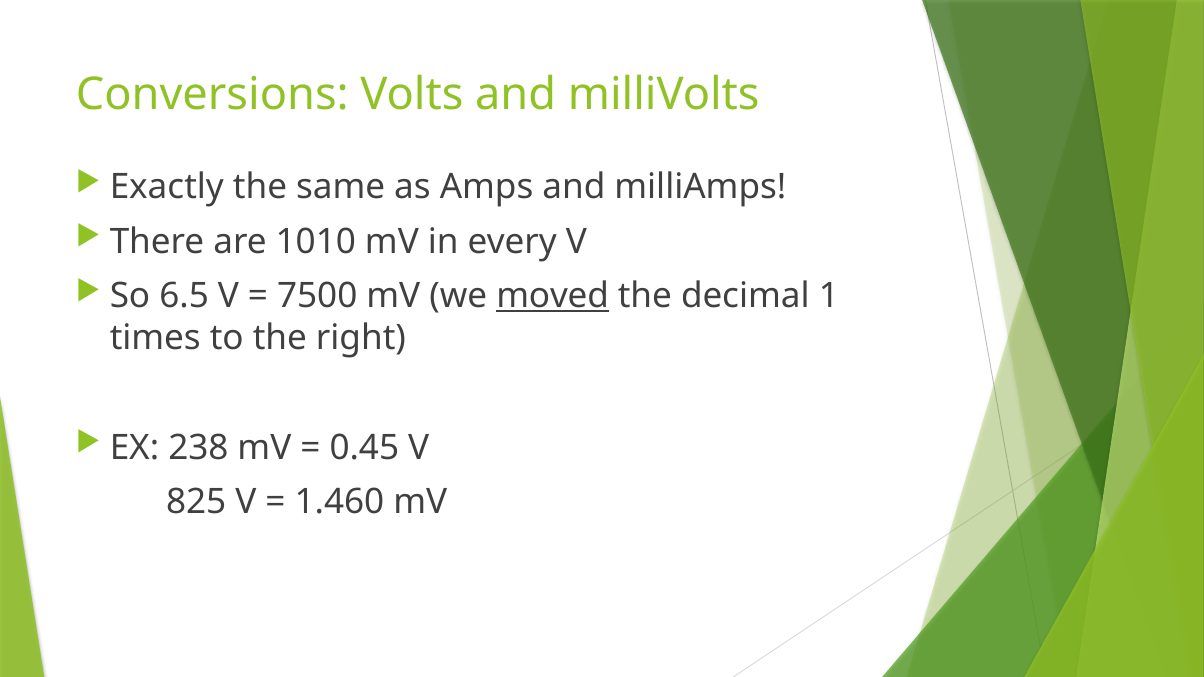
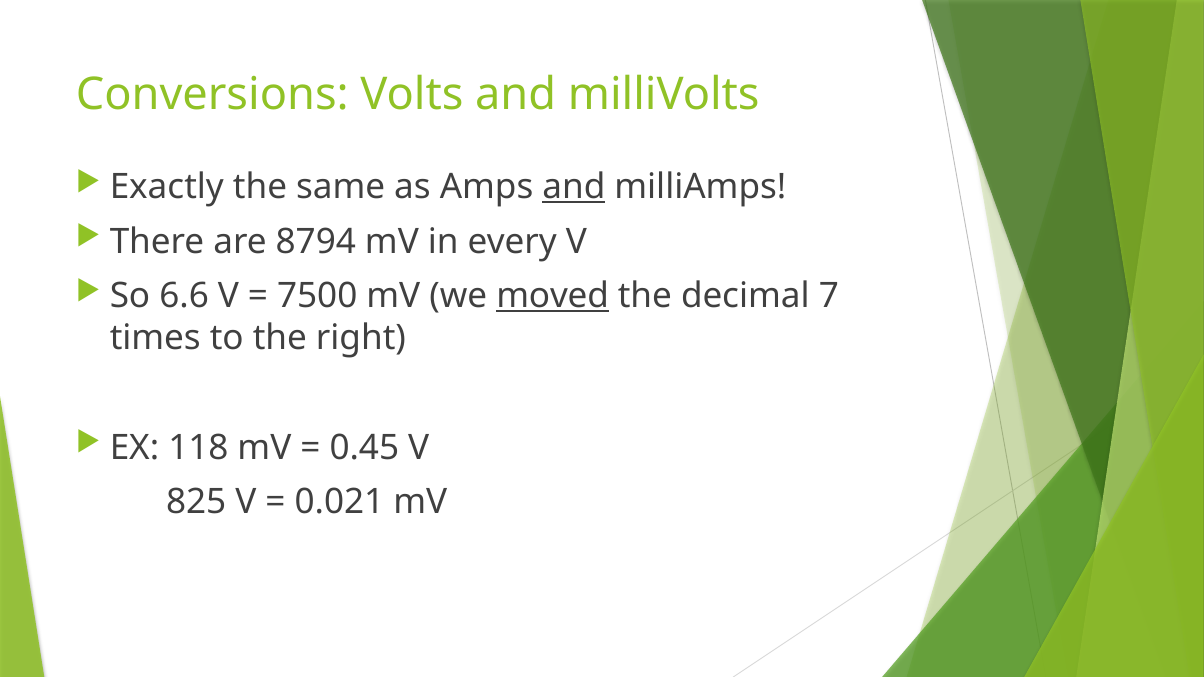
and underline: none -> present (574, 187)
1010: 1010 -> 8794 (316, 242)
6.5: 6.5 -> 6.6 (184, 296)
1: 1 -> 7 (829, 296)
238: 238 -> 118 (198, 448)
1.460: 1.460 -> 0.021 (339, 502)
